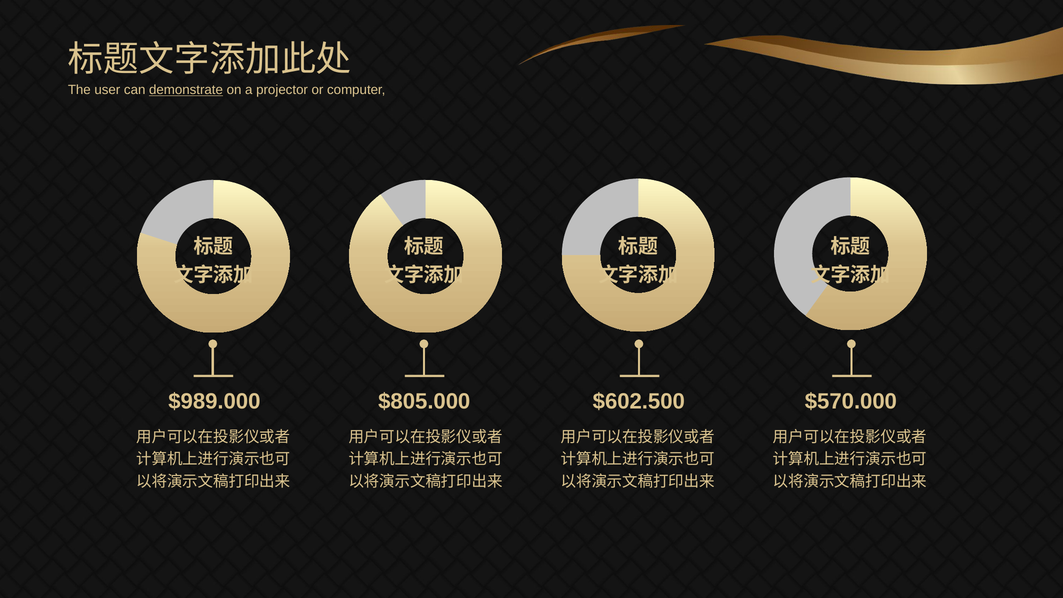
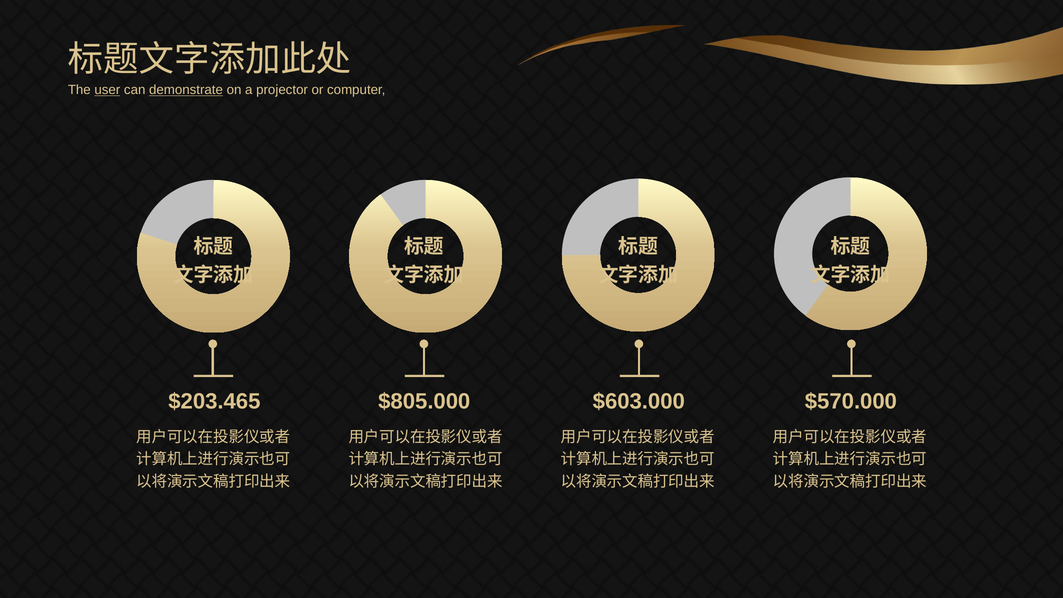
user underline: none -> present (107, 90)
$989.000: $989.000 -> $203.465 (214, 401)
$602.500: $602.500 -> $603.000 (639, 401)
